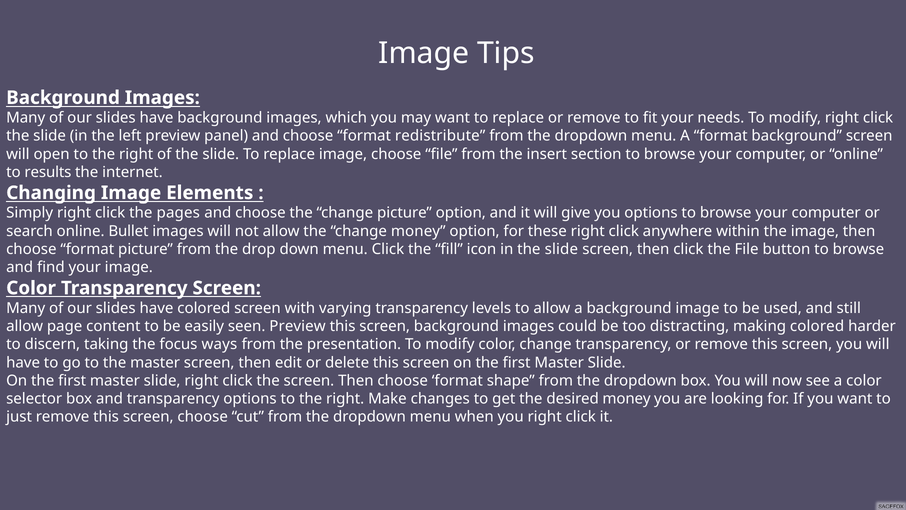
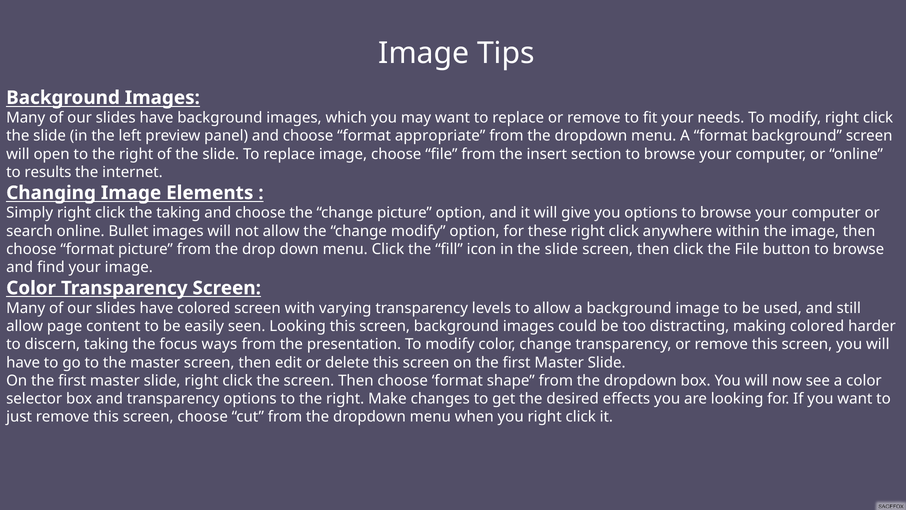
redistribute: redistribute -> appropriate (440, 136)
the pages: pages -> taking (178, 213)
change money: money -> modify (418, 231)
seen Preview: Preview -> Looking (298, 326)
desired money: money -> effects (626, 398)
